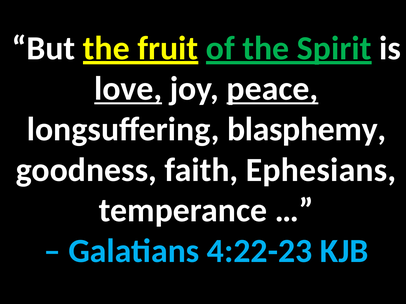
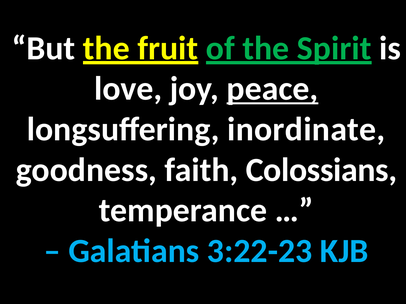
love underline: present -> none (128, 89)
blasphemy: blasphemy -> inordinate (306, 130)
Ephesians: Ephesians -> Colossians (321, 170)
4:22-23: 4:22-23 -> 3:22-23 (260, 251)
